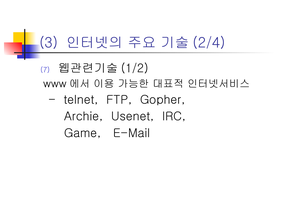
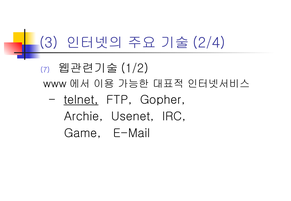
telnet underline: none -> present (81, 100)
